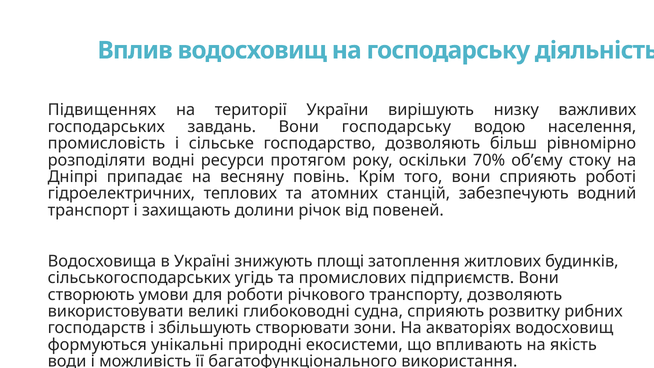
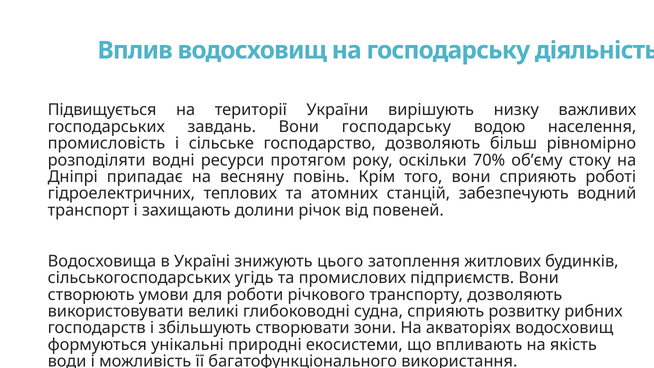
Підвищеннях: Підвищеннях -> Підвищується (102, 110)
площі: площі -> цього (340, 261)
